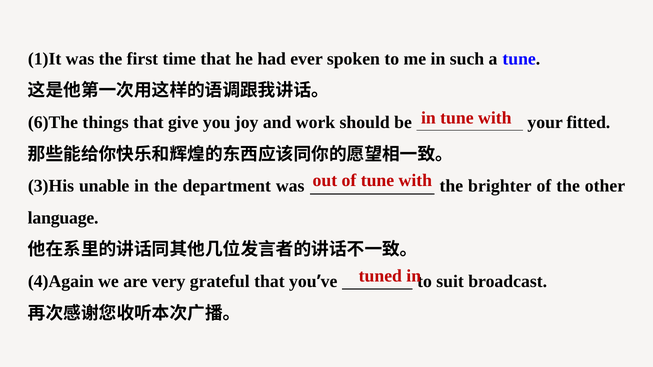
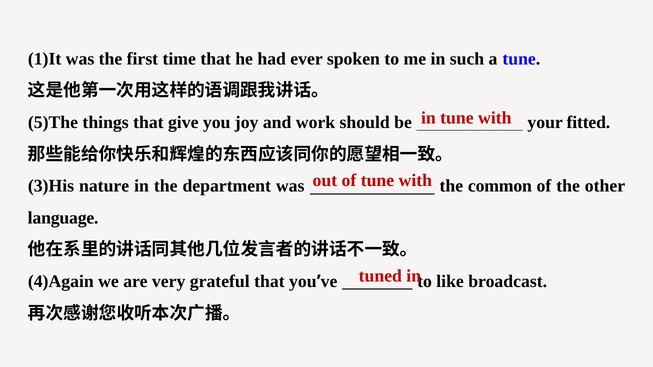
6)The: 6)The -> 5)The (53, 123)
unable: unable -> nature (104, 186)
brighter: brighter -> common (500, 186)
suit: suit -> like (450, 282)
